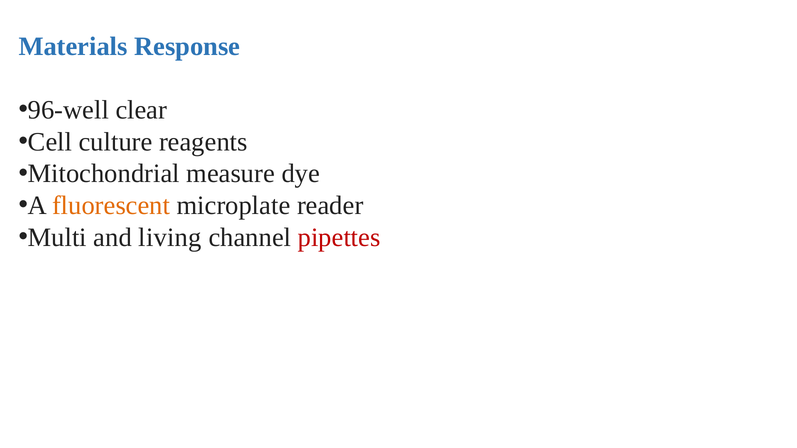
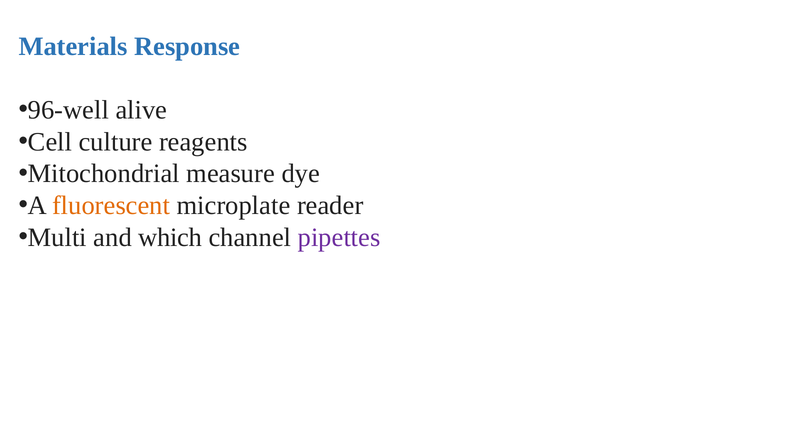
clear: clear -> alive (141, 110)
living: living -> which (170, 238)
pipettes colour: red -> purple (339, 238)
